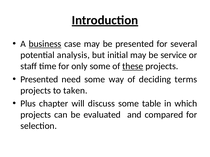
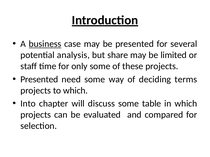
initial: initial -> share (118, 55)
service: service -> limited (174, 55)
these underline: present -> none (133, 66)
to taken: taken -> which (75, 91)
Plus: Plus -> Into (28, 104)
